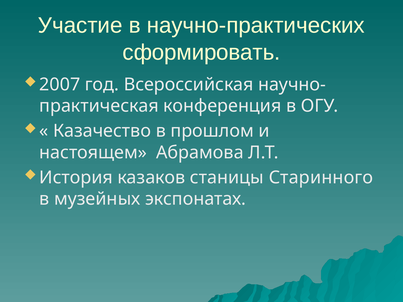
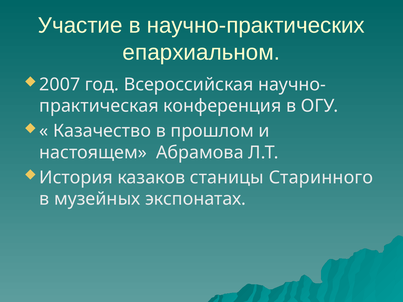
сформировать: сформировать -> епархиальном (201, 52)
